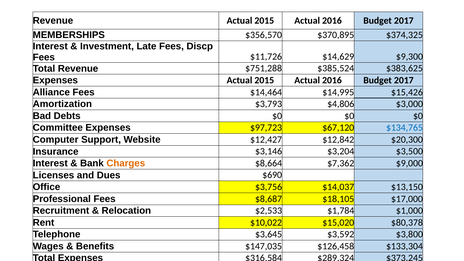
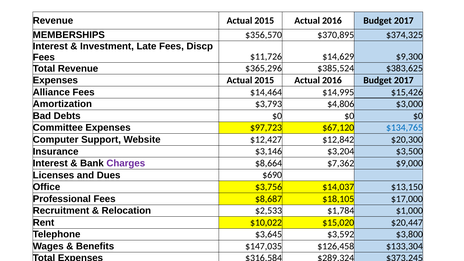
$751,288: $751,288 -> $365,296 (264, 68)
Charges colour: orange -> purple (126, 163)
$80,378: $80,378 -> $20,447 (407, 223)
